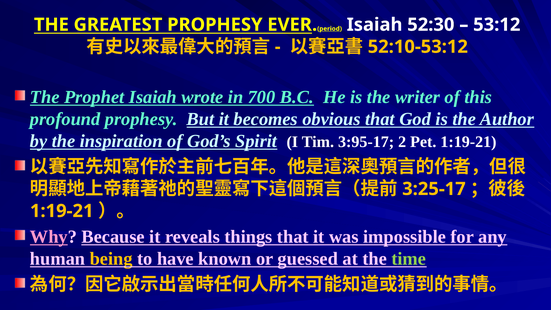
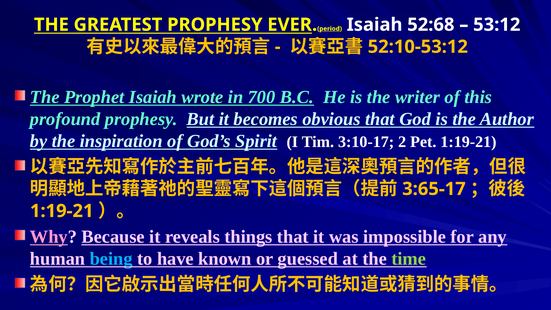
52:30: 52:30 -> 52:68 (431, 25)
3:95-17: 3:95-17 -> 3:10-17 (366, 142)
3:25-17: 3:25-17 -> 3:65-17 (434, 189)
being colour: yellow -> light blue (111, 259)
